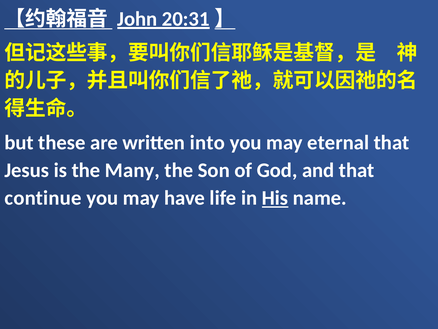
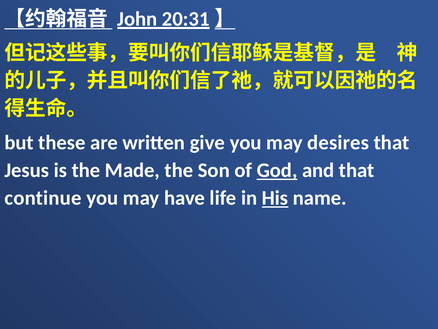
into: into -> give (207, 142)
eternal: eternal -> desires (338, 142)
Many: Many -> Made (132, 170)
God underline: none -> present (277, 170)
